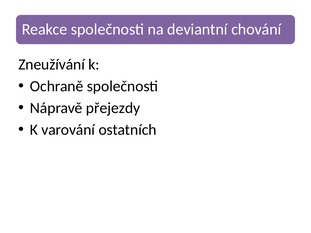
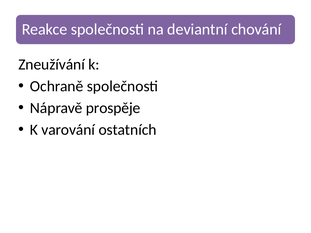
přejezdy: přejezdy -> prospěje (113, 108)
